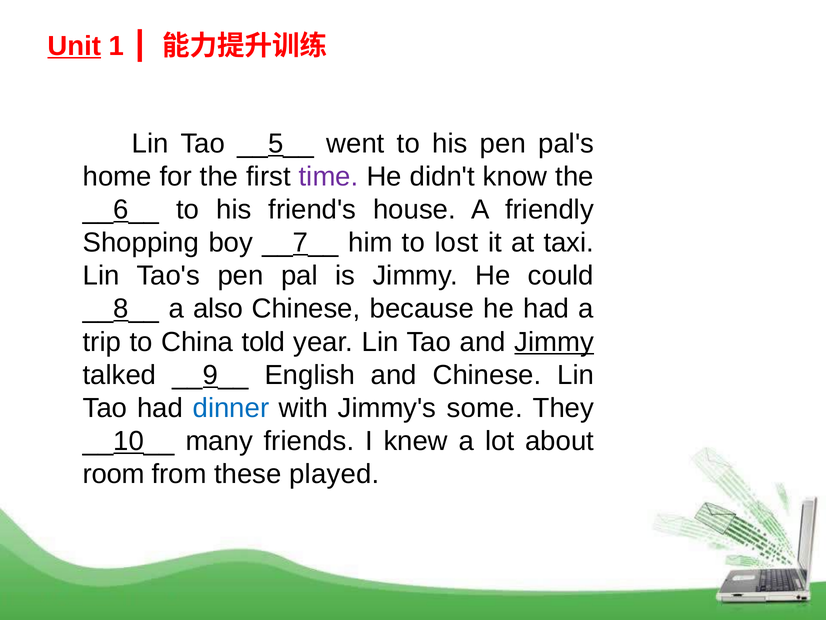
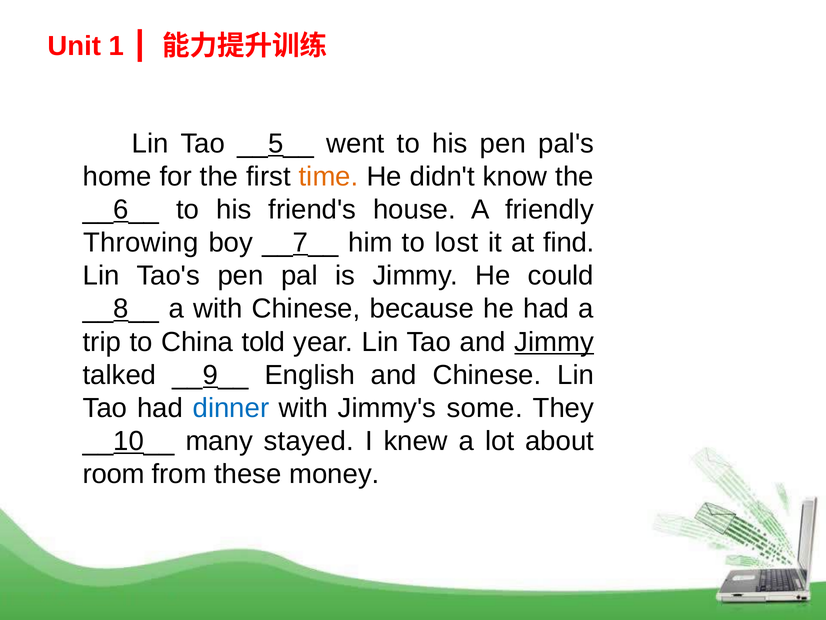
Unit underline: present -> none (74, 46)
time colour: purple -> orange (329, 176)
Shopping: Shopping -> Throwing (141, 243)
taxi: taxi -> find (569, 243)
a also: also -> with (218, 309)
friends: friends -> stayed (309, 441)
played: played -> money (334, 474)
